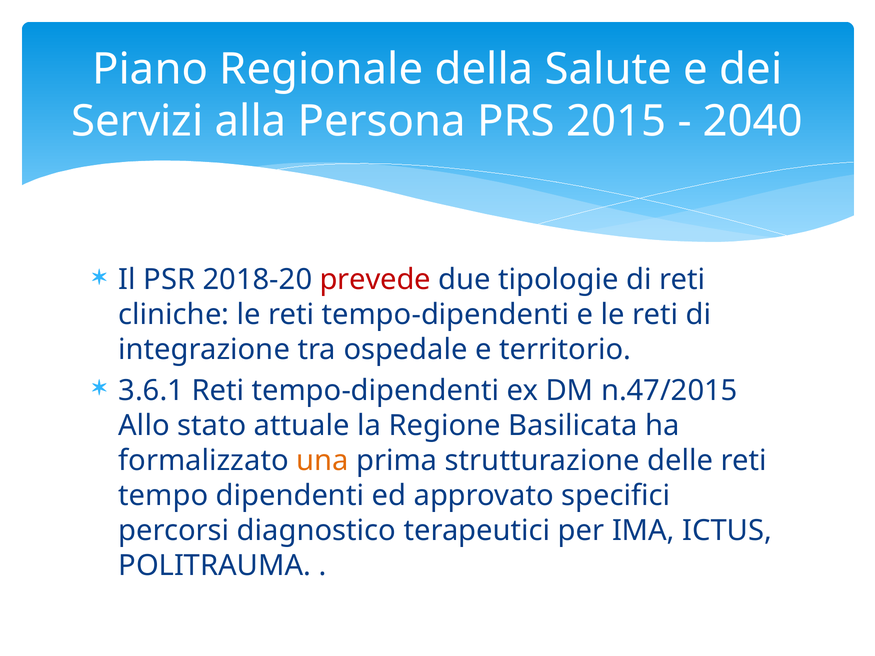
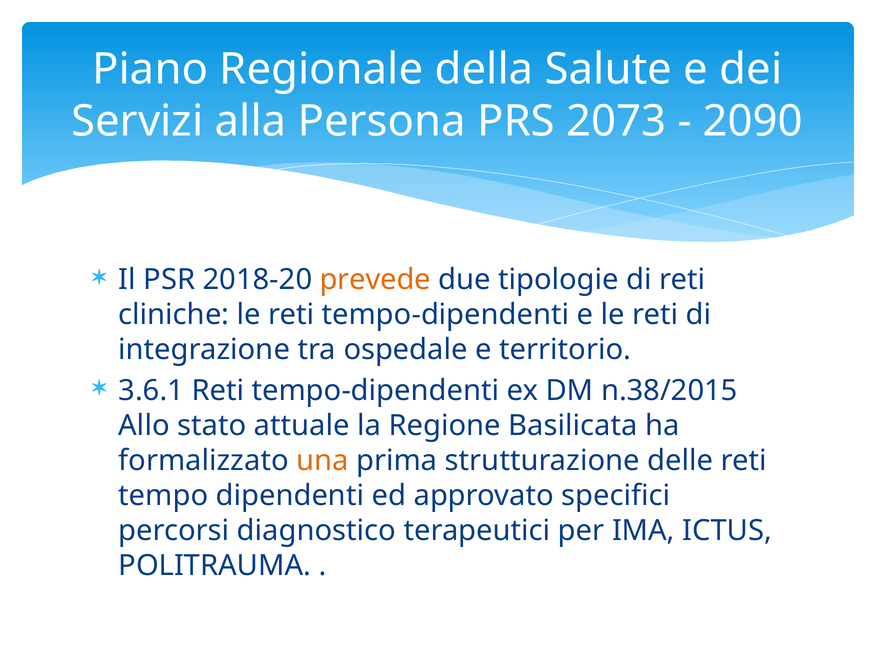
2015: 2015 -> 2073 (616, 122)
2040: 2040 -> 2090 (753, 122)
prevede colour: red -> orange (375, 280)
n.47/2015: n.47/2015 -> n.38/2015 (669, 391)
